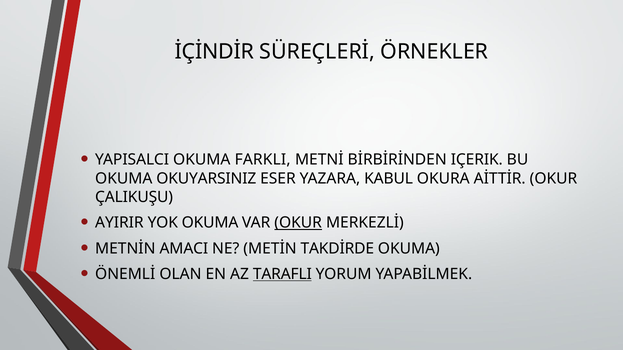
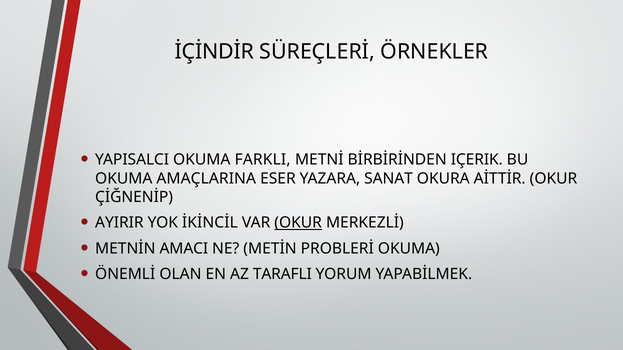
OKUYARSINIZ: OKUYARSINIZ -> AMAÇLARINA (206, 179)
KABUL: KABUL -> SANAT (389, 179)
ÇALIKUŞU: ÇALIKUŞU -> ÇİĞNENİP (134, 197)
YOK OKUMA: OKUMA -> İKİNCİL (210, 223)
TAKDİRDE: TAKDİRDE -> PROBLERİ (337, 249)
TARAFLI underline: present -> none (282, 274)
